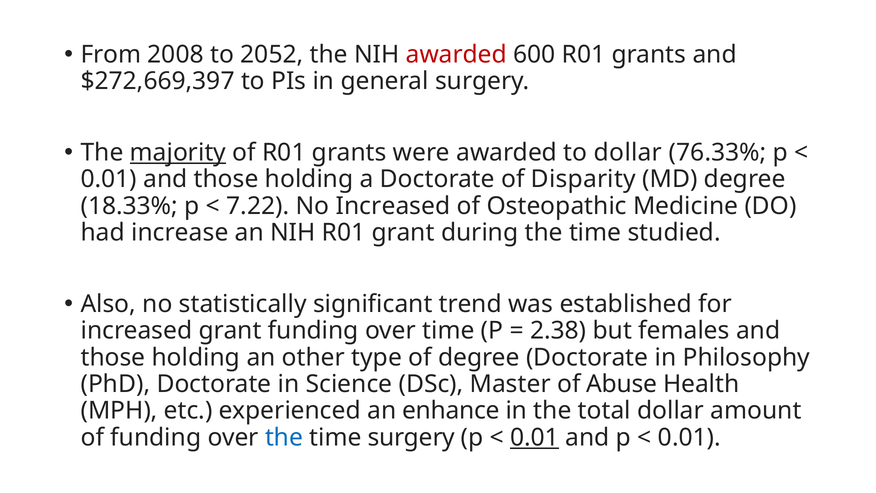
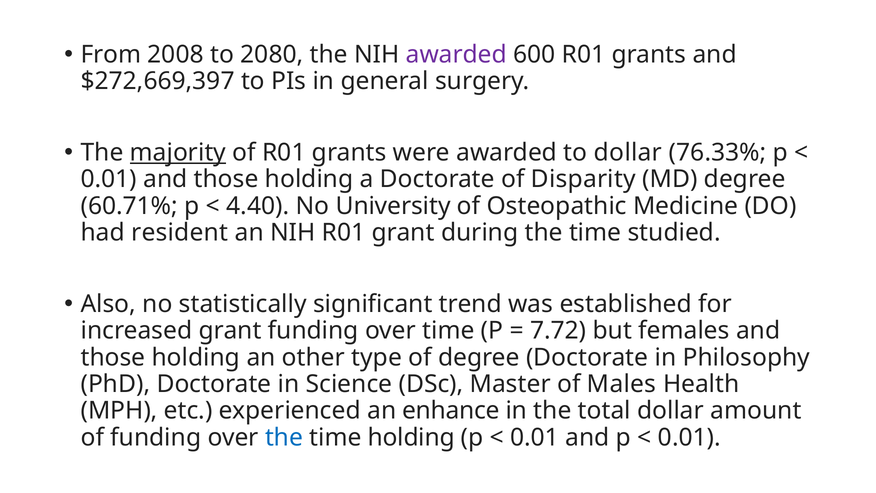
2052: 2052 -> 2080 (272, 54)
awarded colour: red -> purple (456, 54)
18.33%: 18.33% -> 60.71% (129, 206)
7.22: 7.22 -> 4.40 (258, 206)
No Increased: Increased -> University (393, 206)
increase: increase -> resident (180, 232)
2.38: 2.38 -> 7.72 (558, 331)
Abuse: Abuse -> Males (622, 384)
time surgery: surgery -> holding (411, 437)
0.01 underline: present -> none (535, 437)
